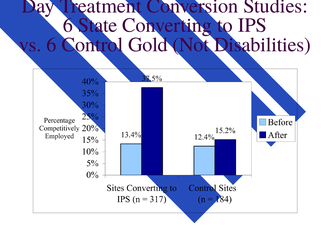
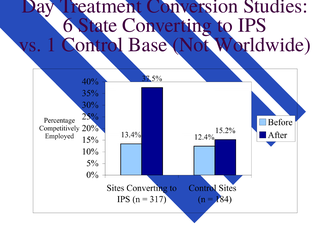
vs 6: 6 -> 1 (52, 45)
Gold: Gold -> Base (148, 45)
Disabilities: Disabilities -> Worldwide (262, 45)
